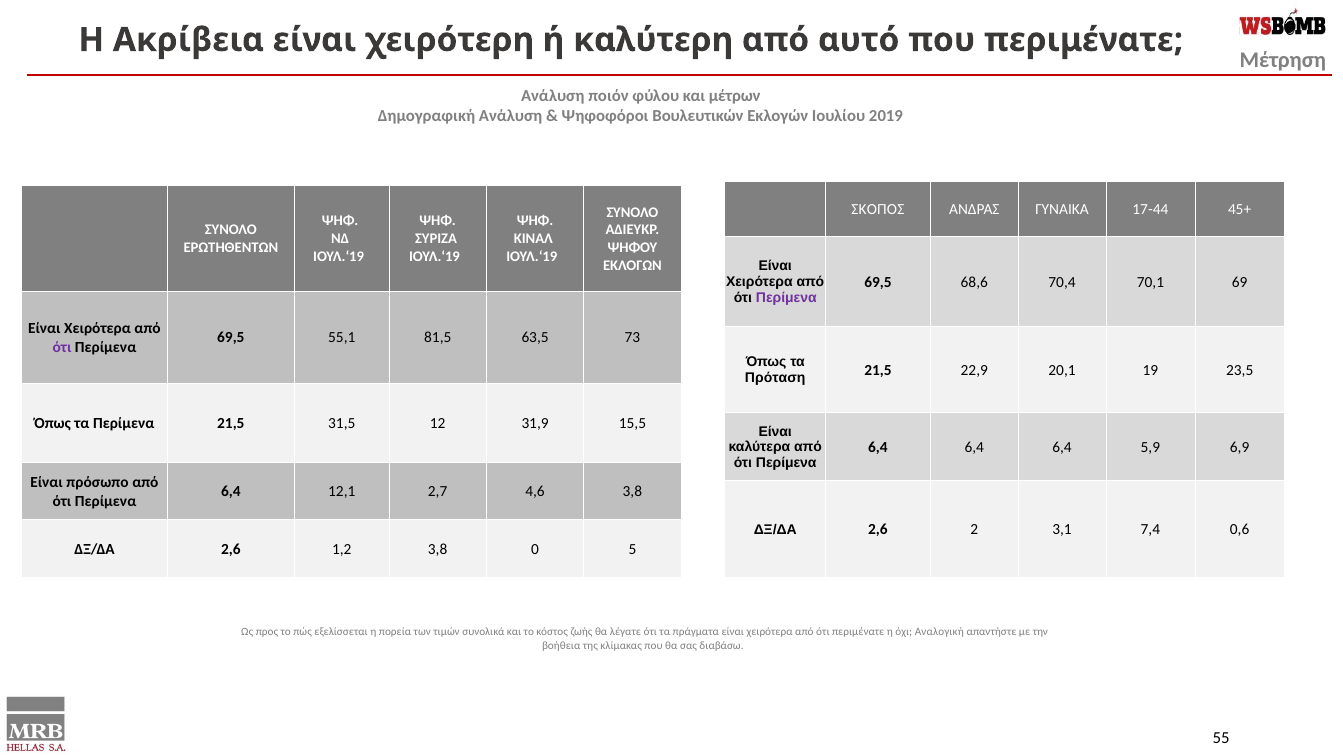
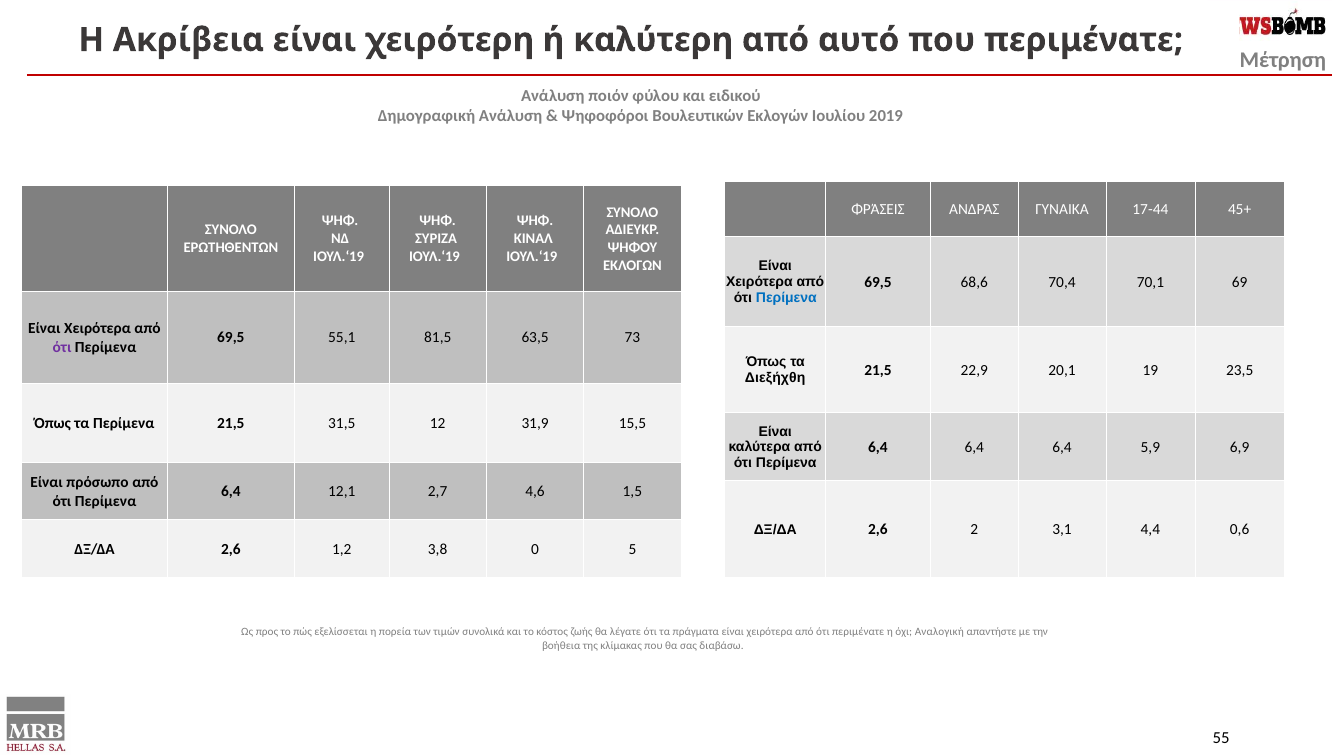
μέτρων: μέτρων -> ειδικού (735, 96)
ΣΚΟΠΟΣ: ΣΚΟΠΟΣ -> ΦΡΆΣΕΙΣ (878, 210)
Περίμενα colour: purple -> blue (786, 298)
Πρόταση: Πρόταση -> Διεξήχθη (775, 378)
4,6 3,8: 3,8 -> 1,5 (632, 492)
7,4: 7,4 -> 4,4 (1150, 530)
